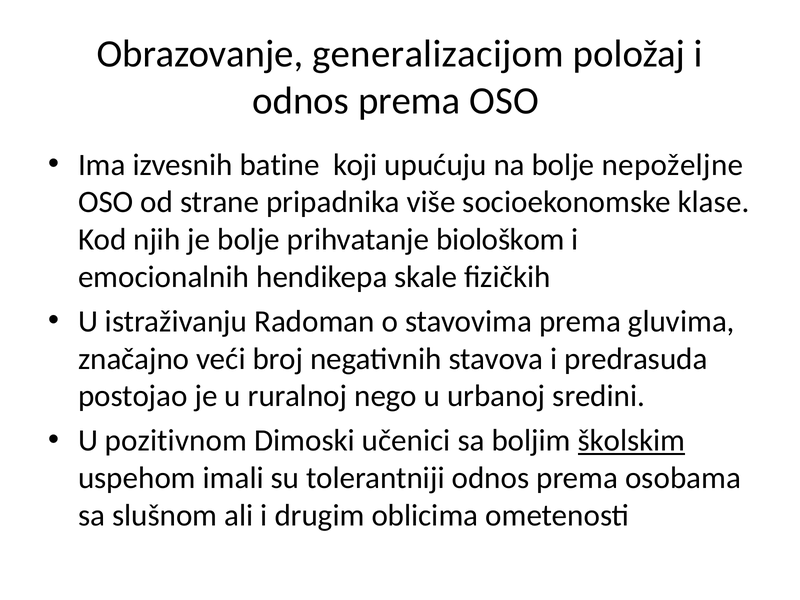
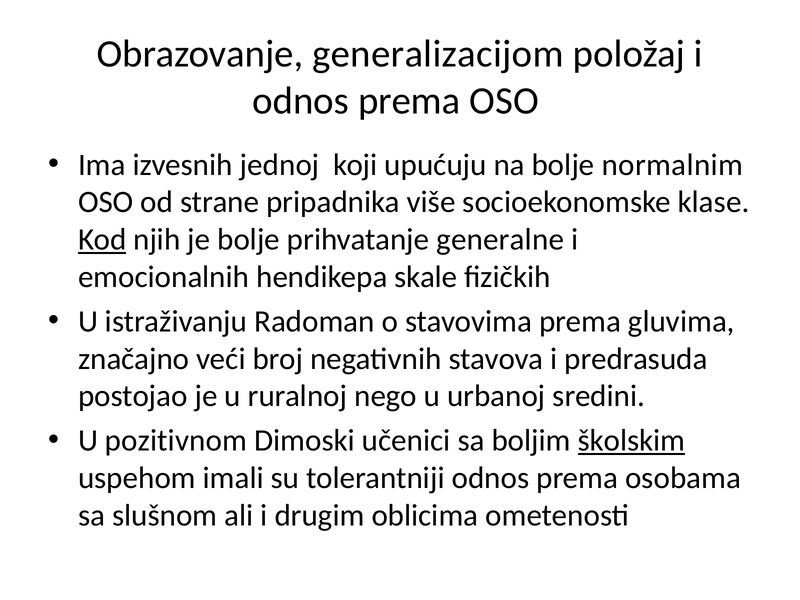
batine: batine -> jednoj (280, 165)
nepoželjne: nepoželjne -> normalnim (672, 165)
Kod underline: none -> present (102, 240)
biološkom: biološkom -> generalne (500, 240)
